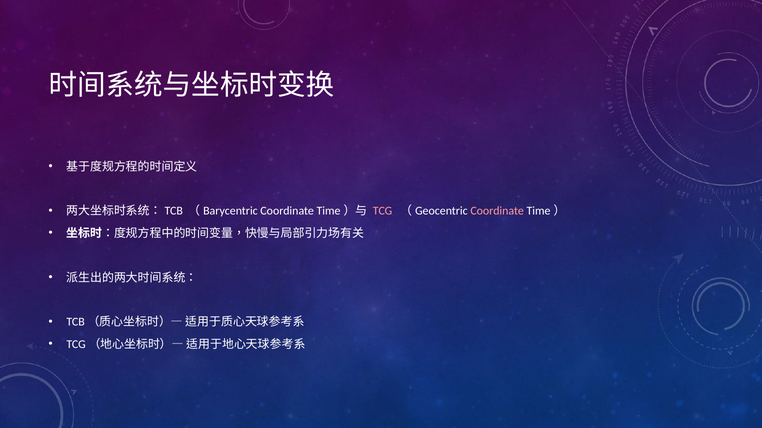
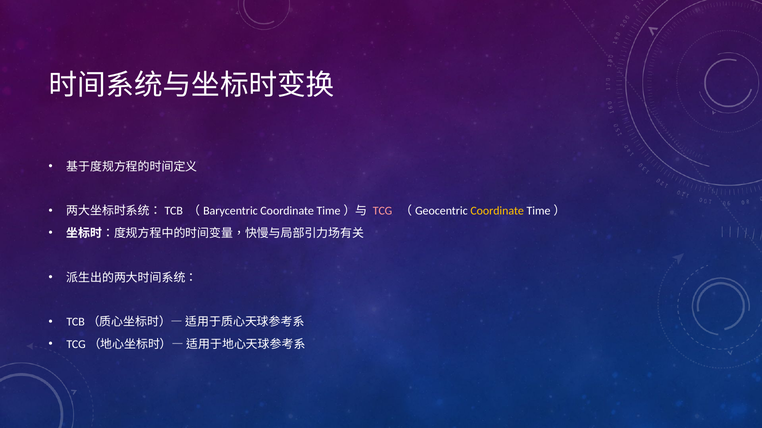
Coordinate colour: pink -> yellow (497, 211)
